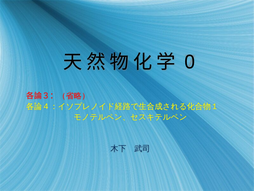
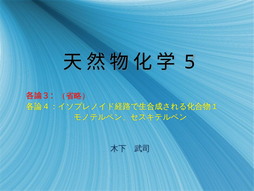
0: 0 -> 5 (190, 62)
